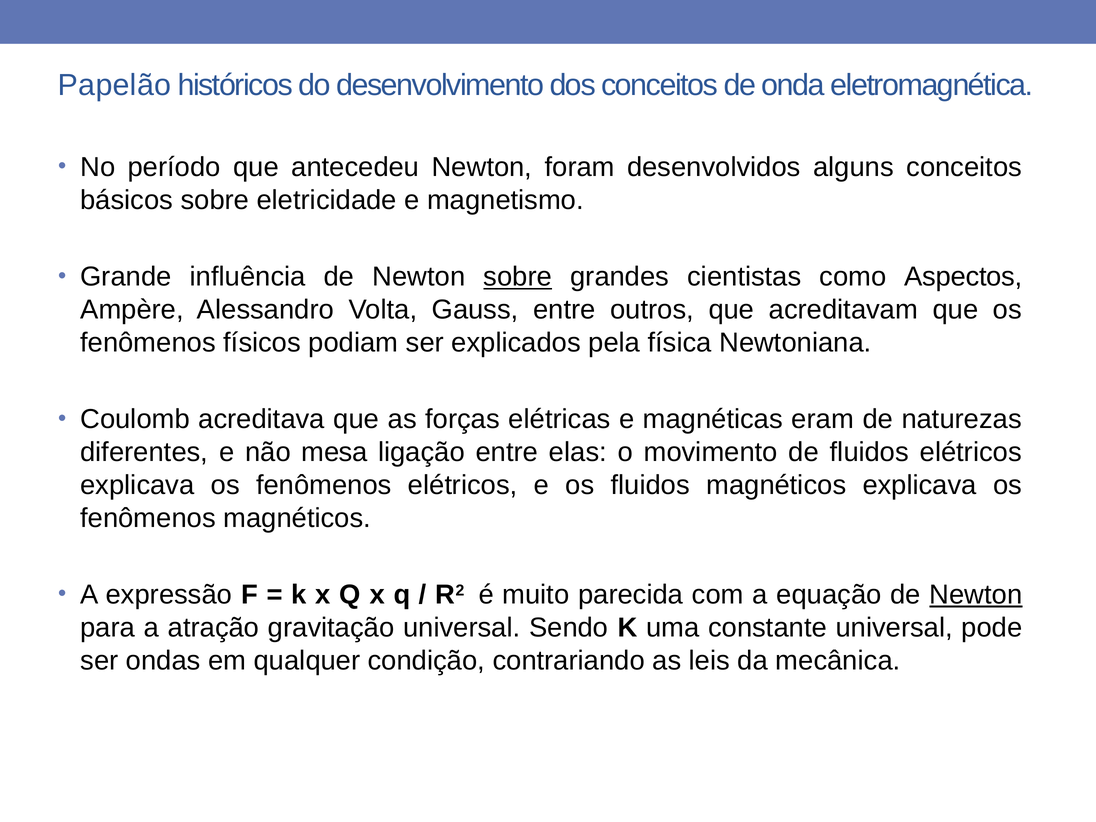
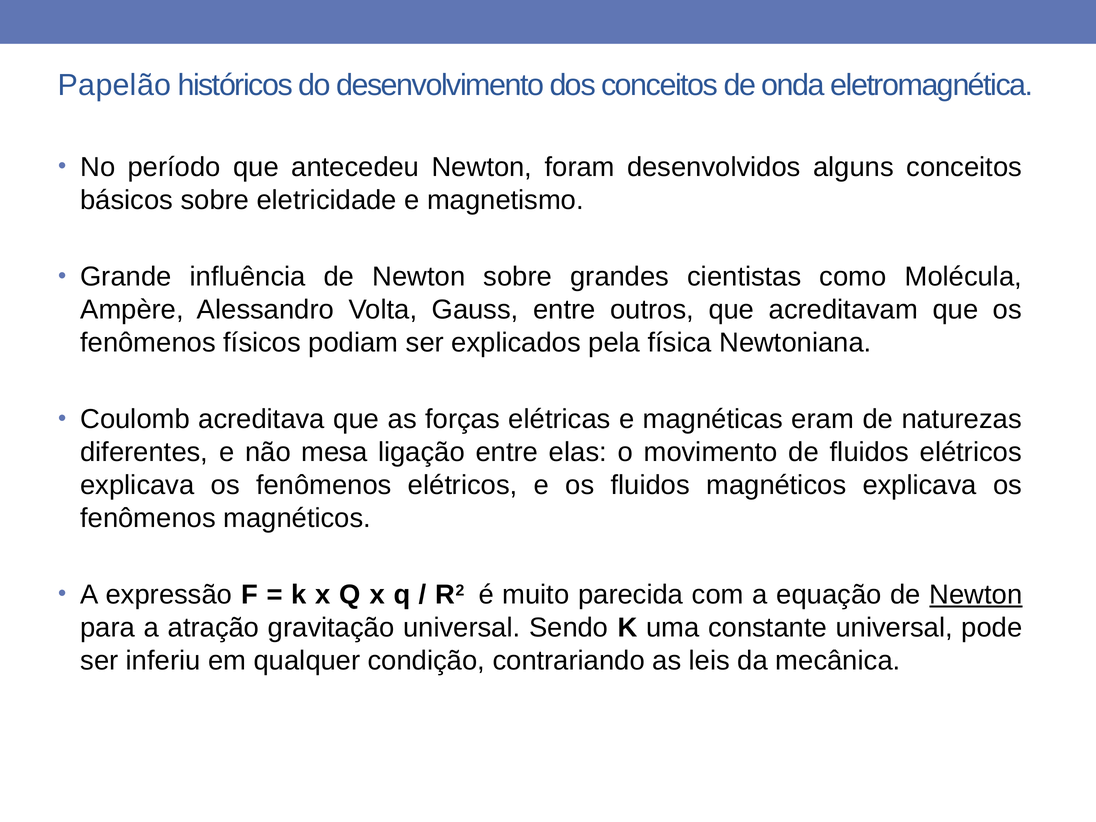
sobre underline: present -> none (518, 277)
Aspectos: Aspectos -> Molécula (963, 277)
ondas: ondas -> inferiu (163, 660)
